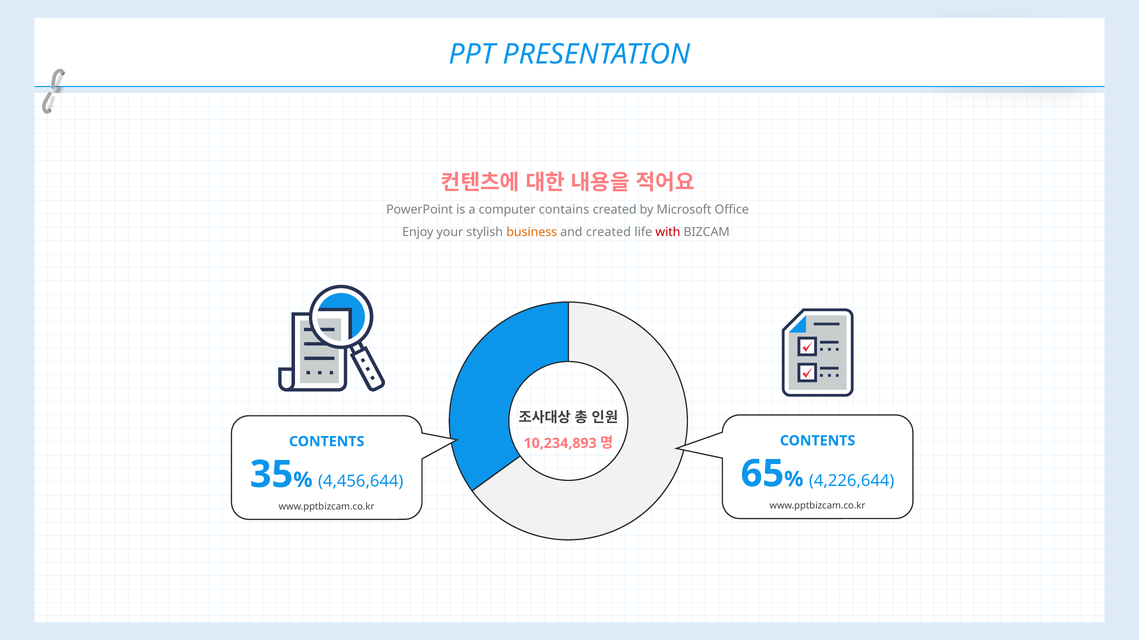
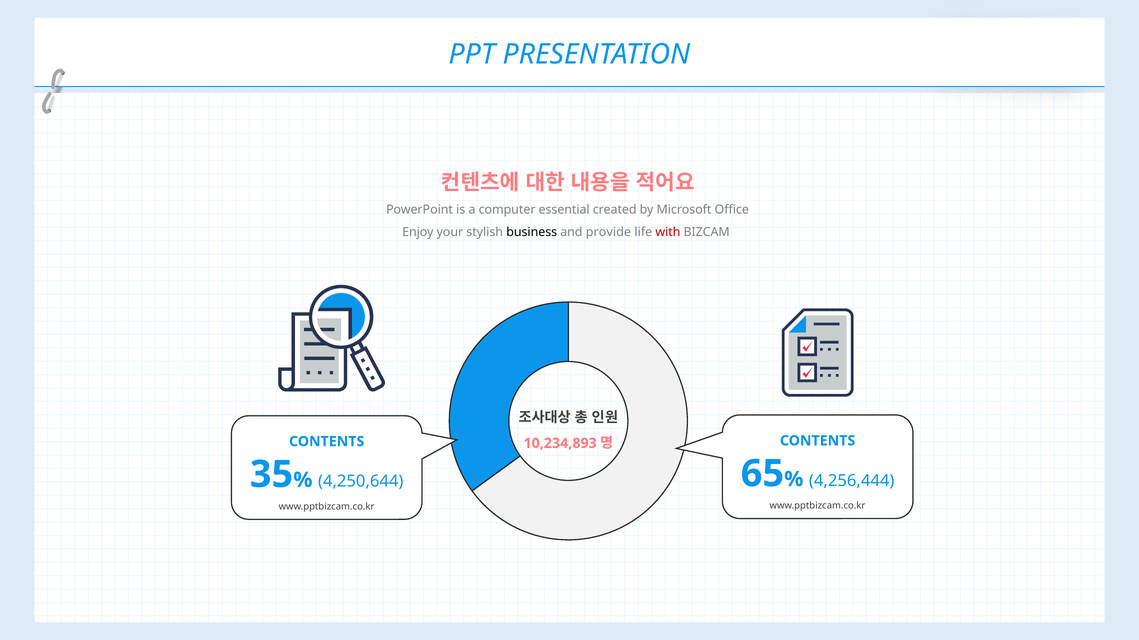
contains: contains -> essential (564, 210)
business colour: orange -> black (532, 232)
and created: created -> provide (608, 232)
4,226,644: 4,226,644 -> 4,256,444 (852, 481)
4,456,644: 4,456,644 -> 4,250,644 (361, 482)
